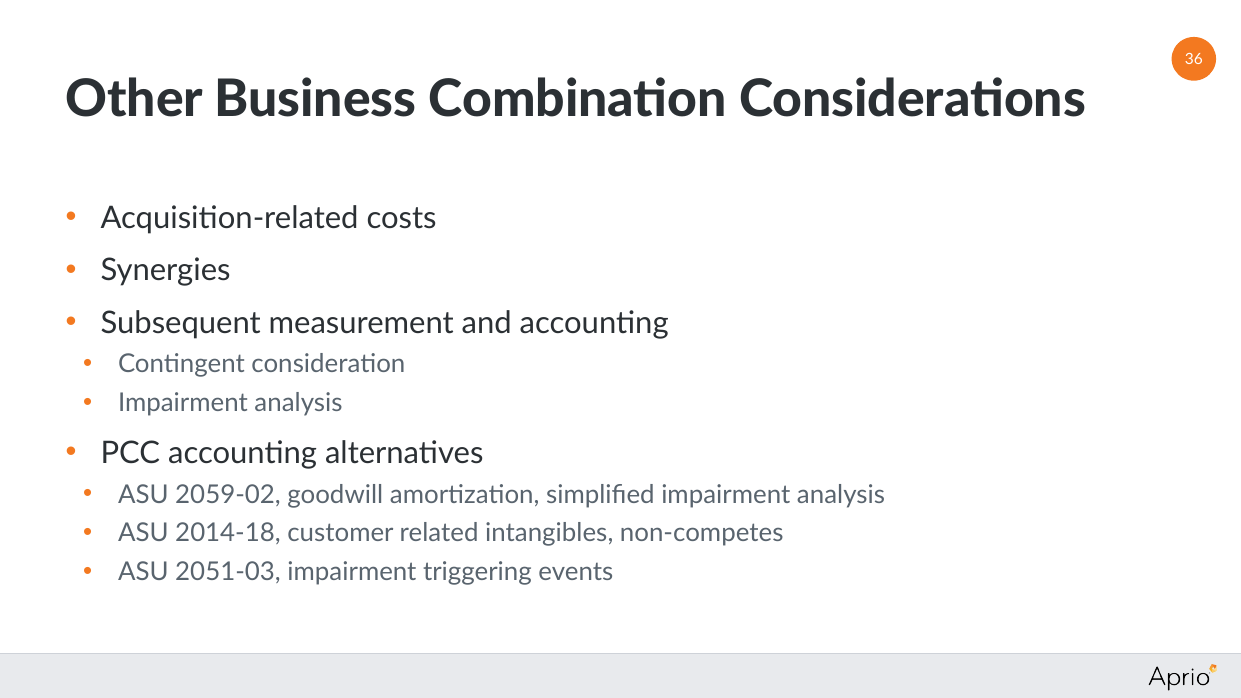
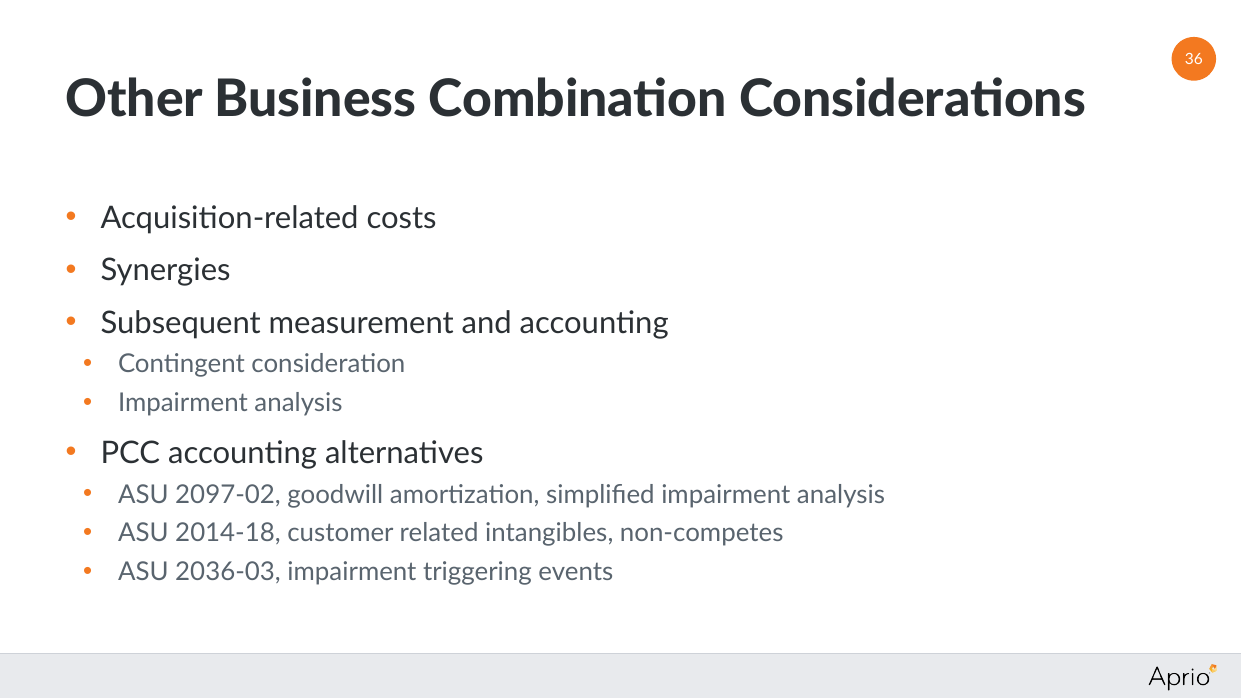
2059-02: 2059-02 -> 2097-02 (228, 495)
2051-03: 2051-03 -> 2036-03 (228, 572)
